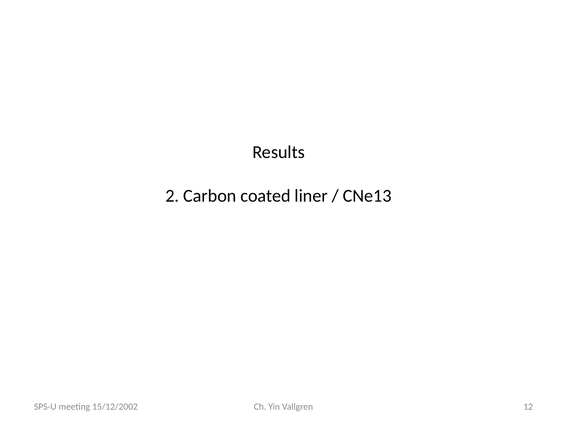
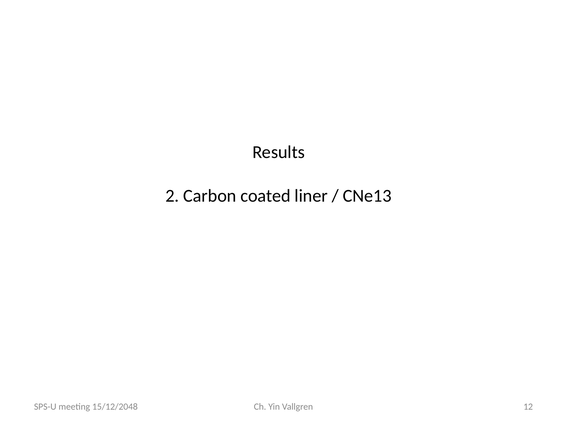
15/12/2002: 15/12/2002 -> 15/12/2048 (115, 406)
